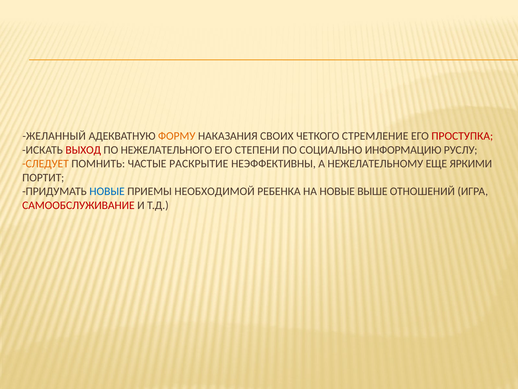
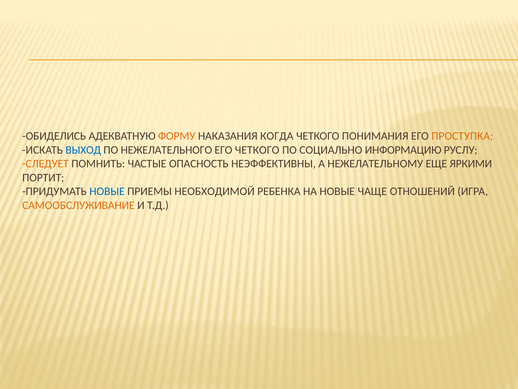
ЖЕЛАННЫЙ: ЖЕЛАННЫЙ -> ОБИДЕЛИСЬ (54, 136)
СВОИХ: СВОИХ -> КОГДА (277, 136)
СТРЕМЛЕНИЕ: СТРЕМЛЕНИЕ -> ПОНИМАНИЯ (375, 136)
ПРОСТУПКА colour: red -> orange (462, 136)
ВЫХОД colour: red -> blue (83, 150)
ЕГО СТЕПЕНИ: СТЕПЕНИ -> ЧЕТКОГО (257, 150)
РАСКРЫТИЕ: РАСКРЫТИЕ -> ОПАСНОСТЬ (199, 164)
ВЫШЕ: ВЫШЕ -> ЧАЩЕ (372, 191)
САМООБСЛУЖИВАНИЕ colour: red -> orange (78, 205)
